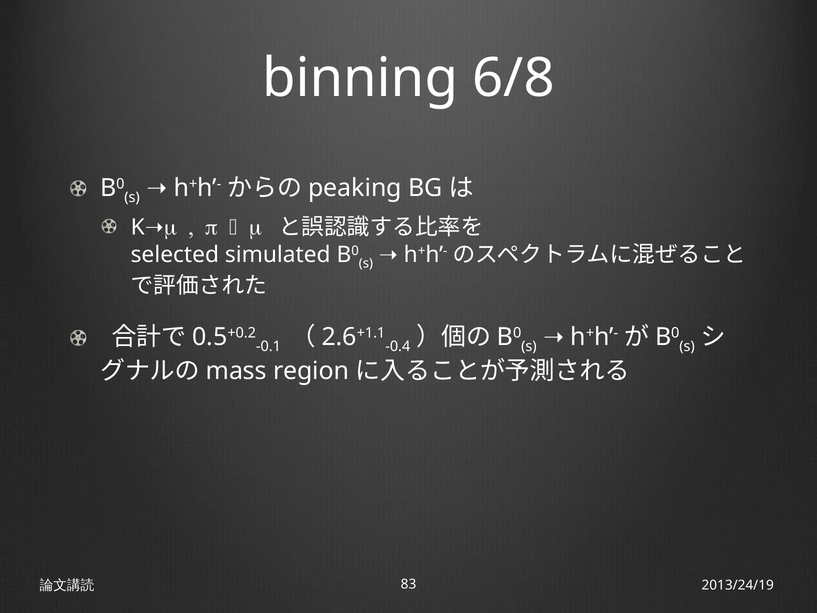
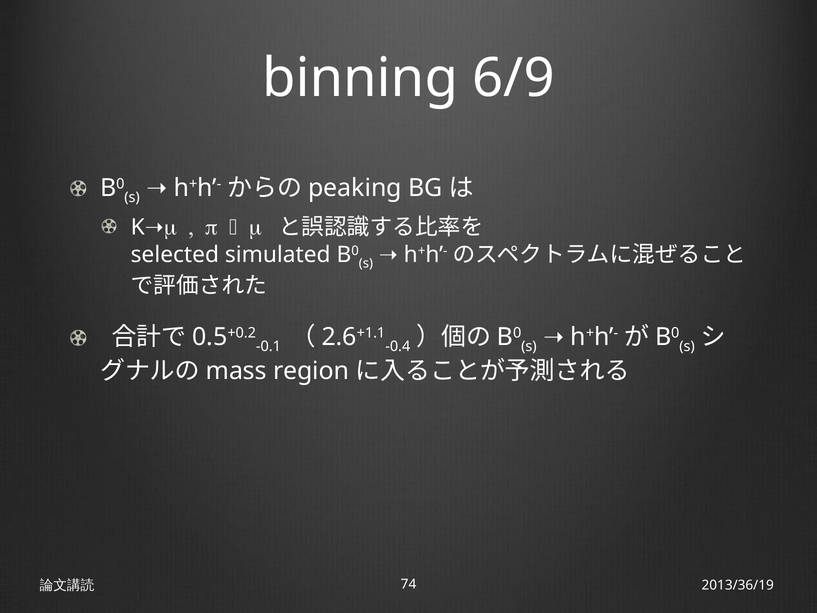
6/8: 6/8 -> 6/9 (513, 78)
83: 83 -> 74 (409, 584)
2013/24/19: 2013/24/19 -> 2013/36/19 (738, 585)
